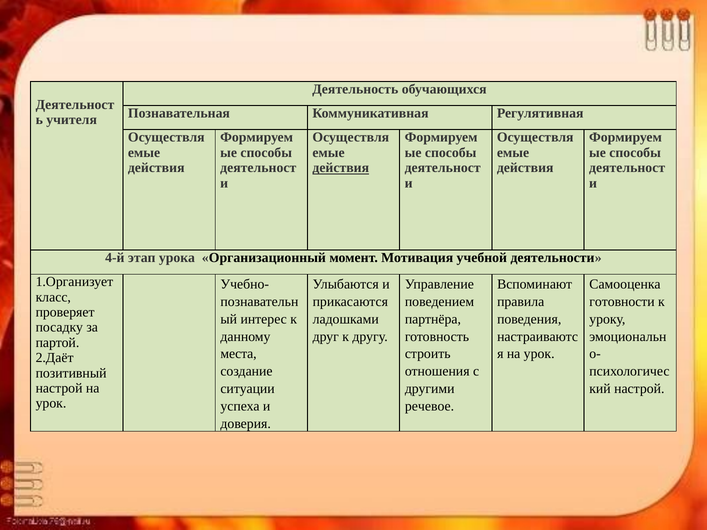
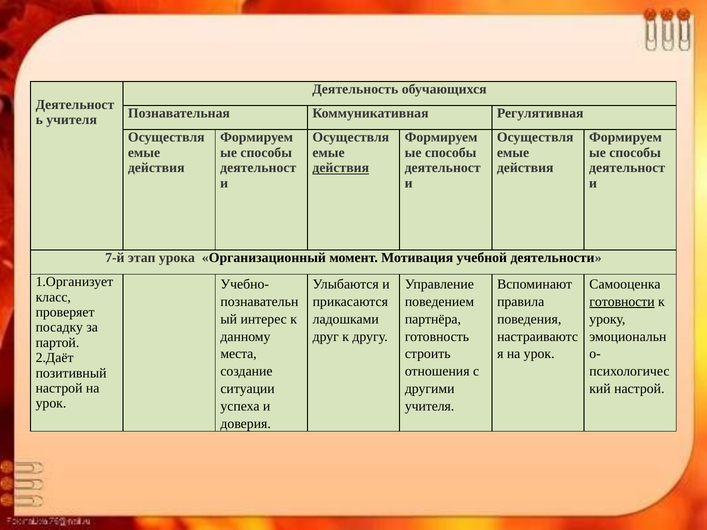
4-й: 4-й -> 7-й (115, 258)
готовности underline: none -> present (622, 302)
речевое: речевое -> учителя (430, 406)
